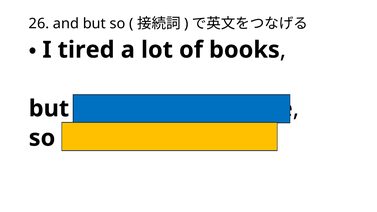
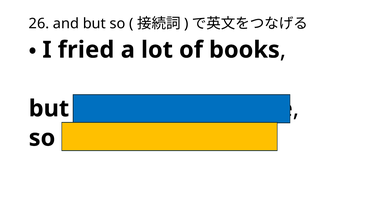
tired: tired -> fried (86, 50)
